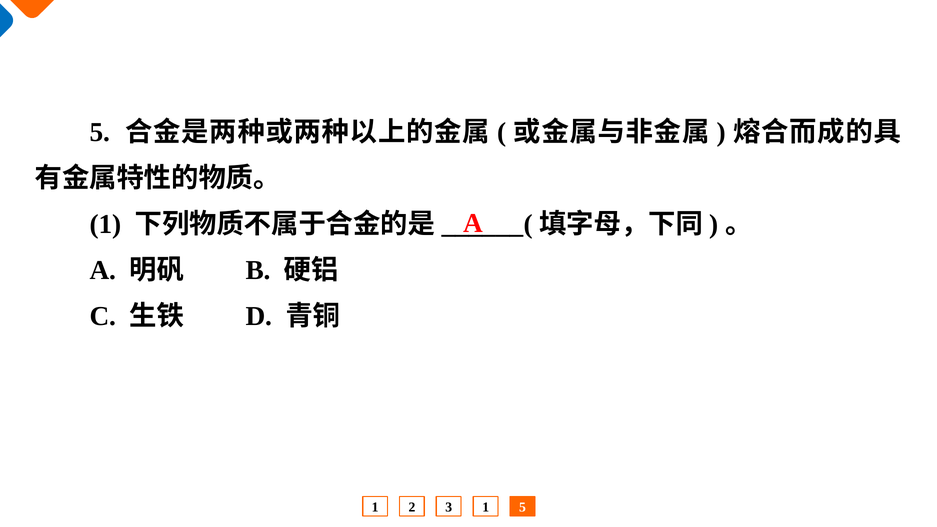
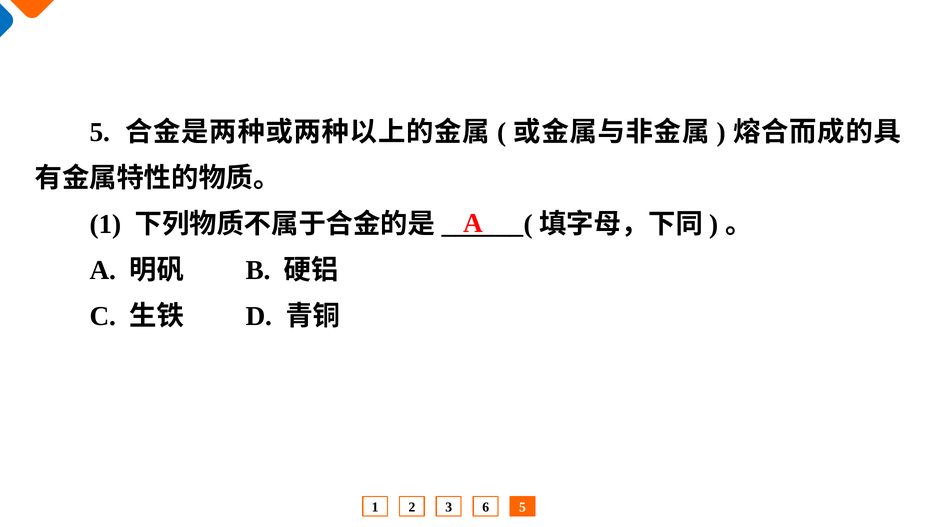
2 1: 1 -> 6 (486, 508)
